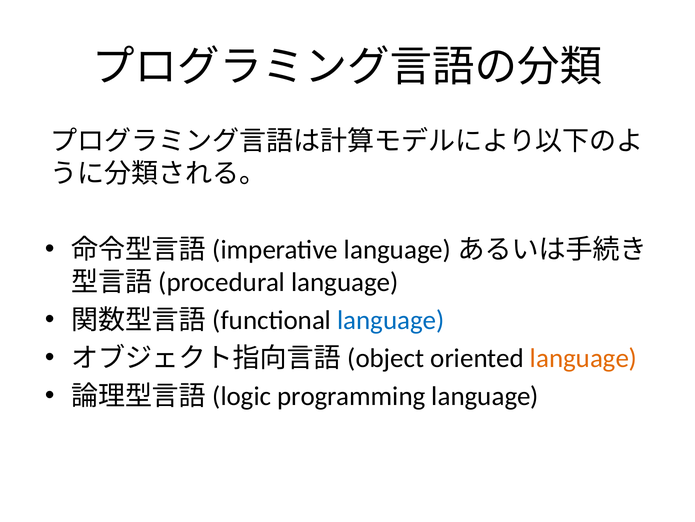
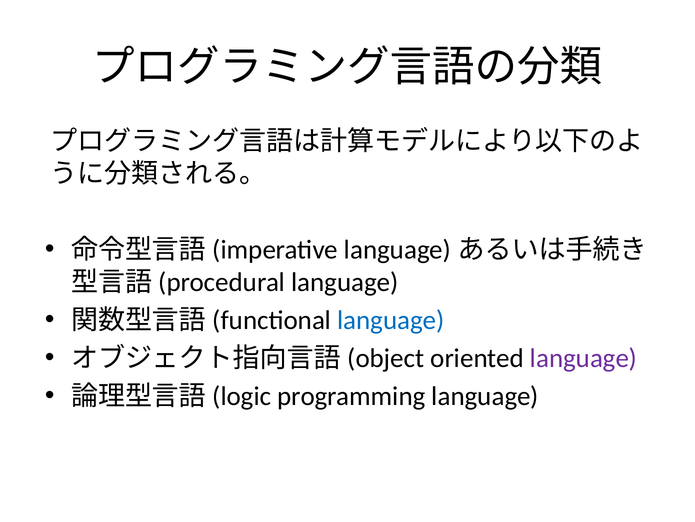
language colour: orange -> purple (584, 358)
